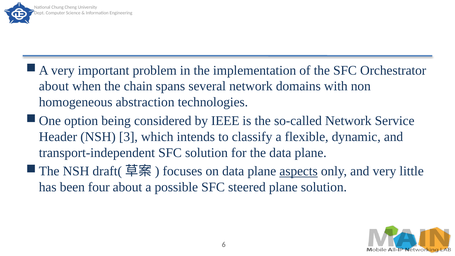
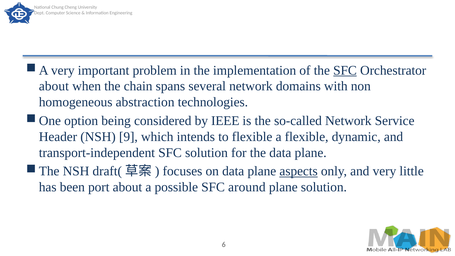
SFC underline: none -> present (345, 70)
3: 3 -> 9 (128, 137)
to classify: classify -> flexible (252, 137)
four: four -> port (99, 187)
steered: steered -> around (247, 187)
